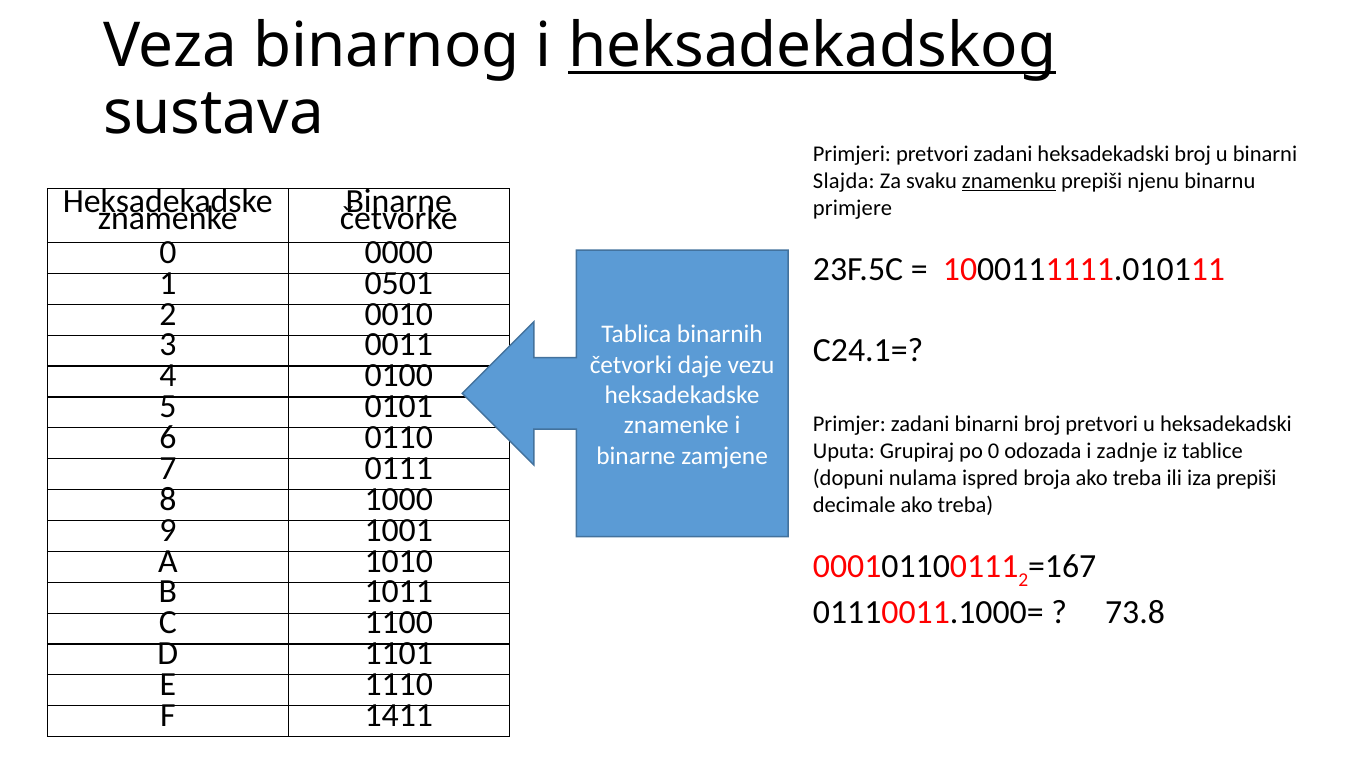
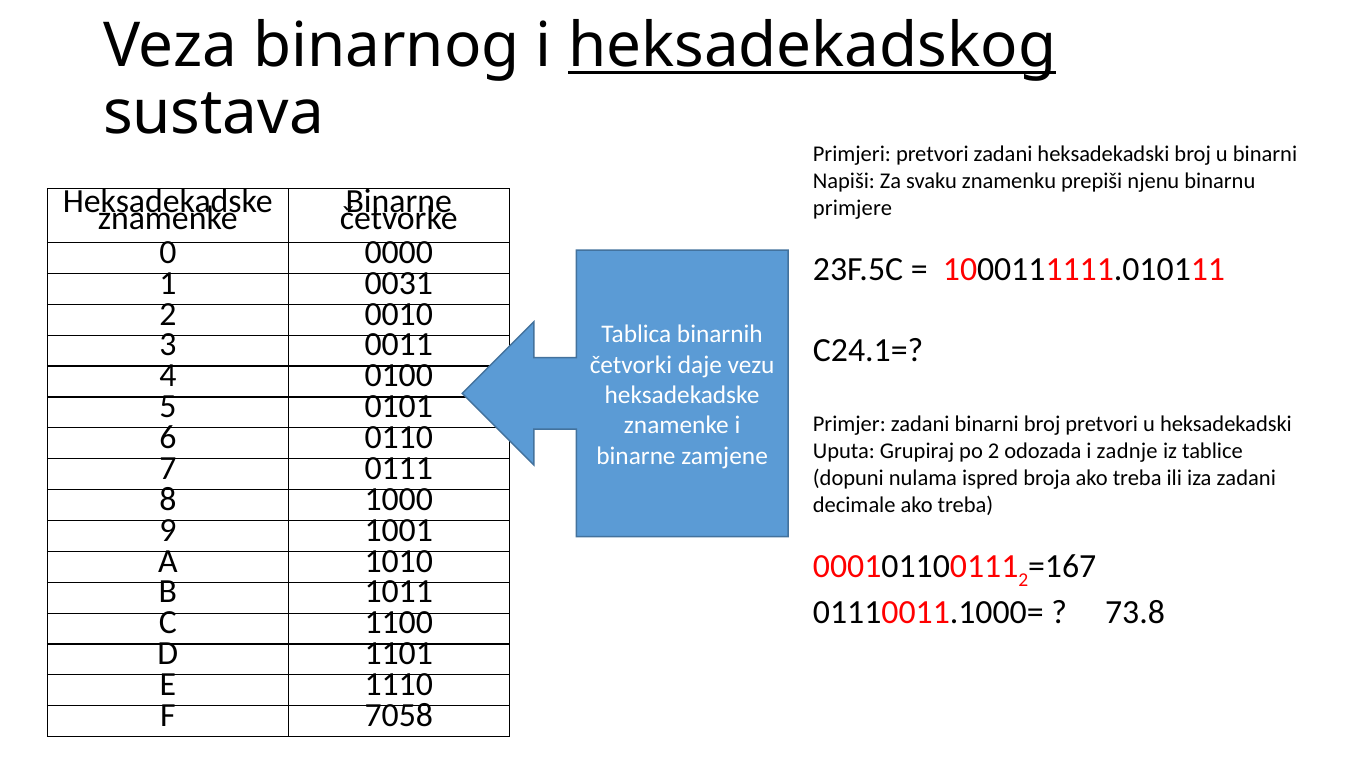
Slajda: Slajda -> Napiši (844, 181)
znamenku underline: present -> none (1009, 181)
0501: 0501 -> 0031 (399, 283)
po 0: 0 -> 2 (994, 451)
iza prepiši: prepiši -> zadani (1246, 478)
1411: 1411 -> 7058 (399, 716)
